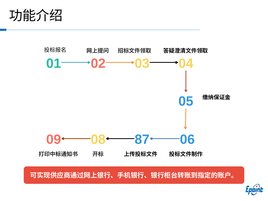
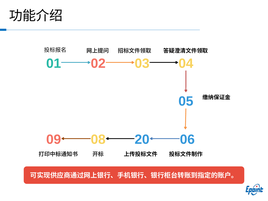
87: 87 -> 20 (142, 140)
